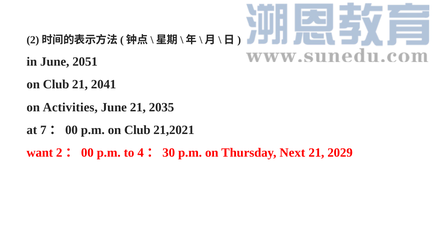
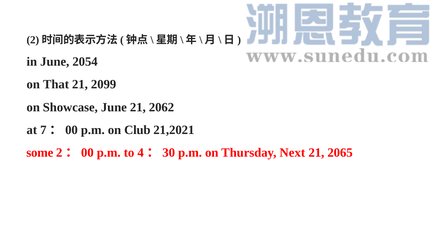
2051: 2051 -> 2054 (85, 62)
Club: Club -> That (56, 84)
2041: 2041 -> 2099 (104, 84)
Activities: Activities -> Showcase (70, 107)
2035: 2035 -> 2062 (161, 107)
want: want -> some (40, 152)
2029: 2029 -> 2065 (340, 152)
